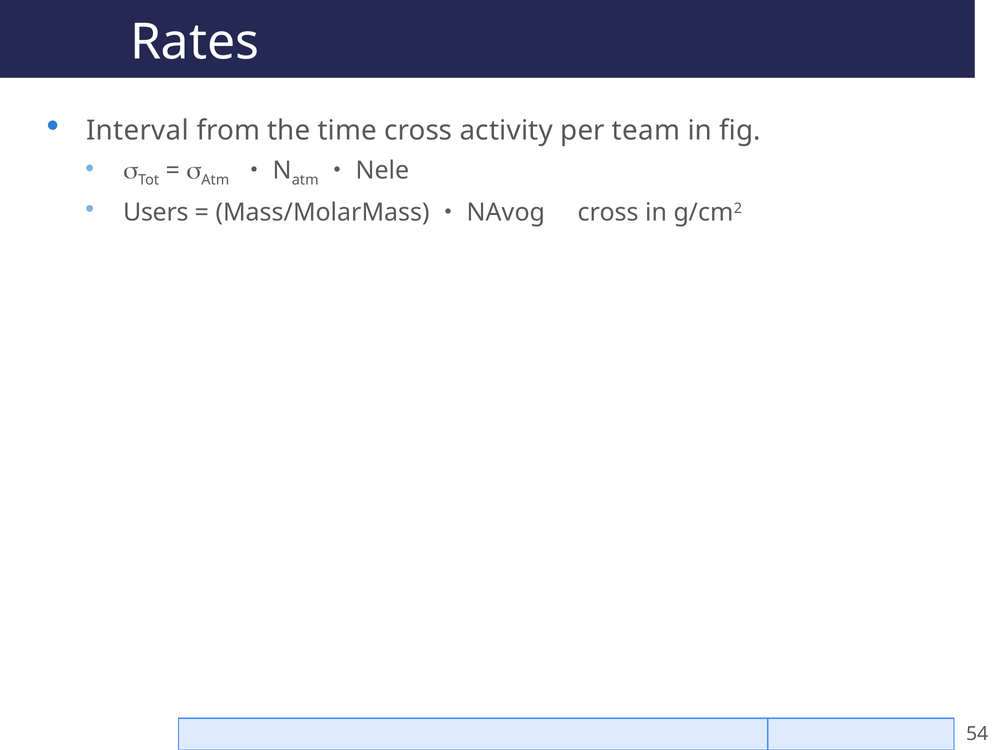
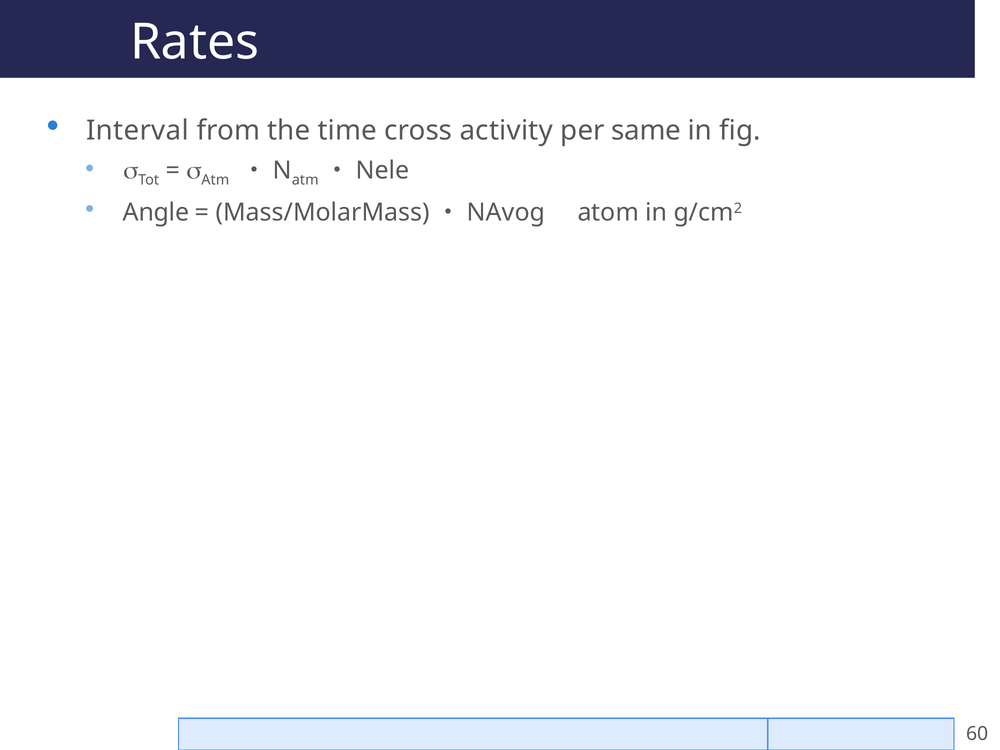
team: team -> same (646, 130)
Users: Users -> Angle (156, 213)
cross: cross -> atom (608, 213)
54: 54 -> 60 (977, 734)
